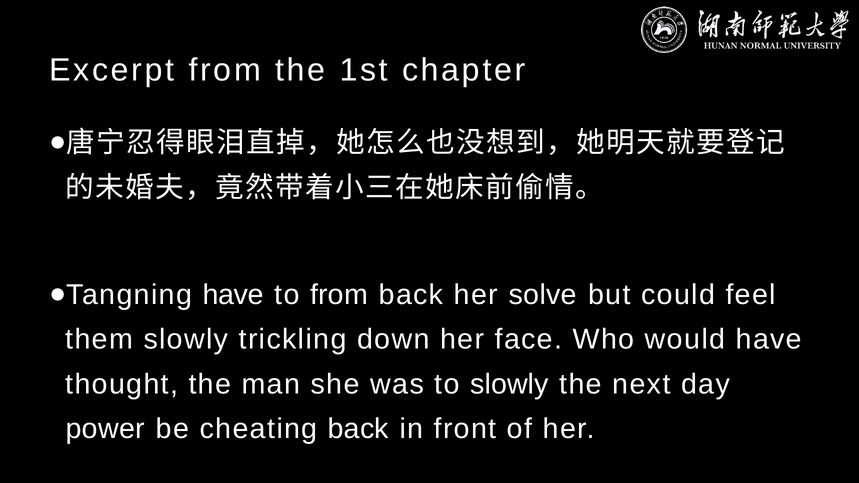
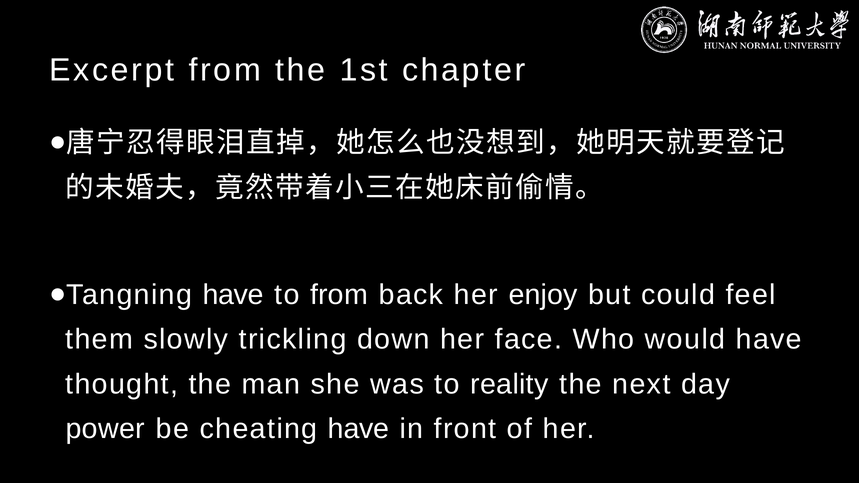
solve: solve -> enjoy (543, 295)
to slowly: slowly -> reality (509, 384)
cheating back: back -> have (359, 429)
